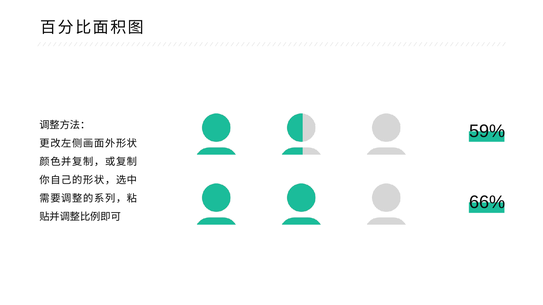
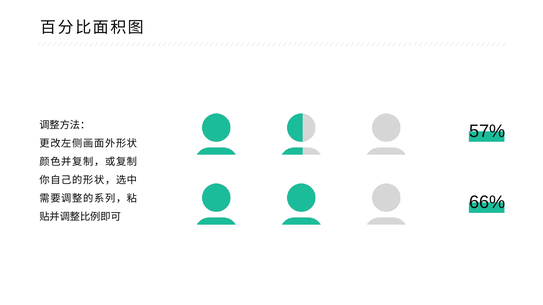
59%: 59% -> 57% (487, 131)
